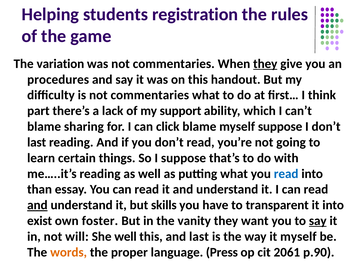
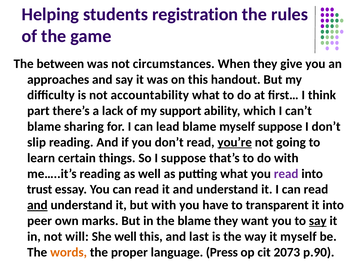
variation: variation -> between (60, 64)
was not commentaries: commentaries -> circumstances (174, 64)
they underline: present -> none (265, 64)
procedures: procedures -> approaches (58, 79)
is not commentaries: commentaries -> accountability (150, 95)
click: click -> lead (168, 126)
last: last -> slip (37, 142)
you’re underline: none -> present (235, 142)
read colour: blue -> purple (286, 173)
than: than -> trust (40, 189)
but skills: skills -> with (164, 205)
exist: exist -> peer (40, 220)
foster: foster -> marks (100, 220)
the vanity: vanity -> blame (194, 220)
2061: 2061 -> 2073 (287, 252)
